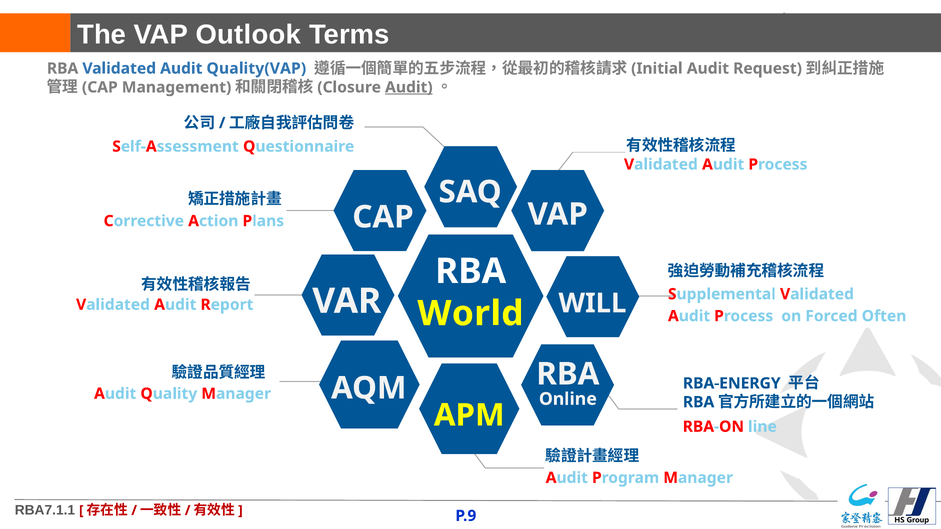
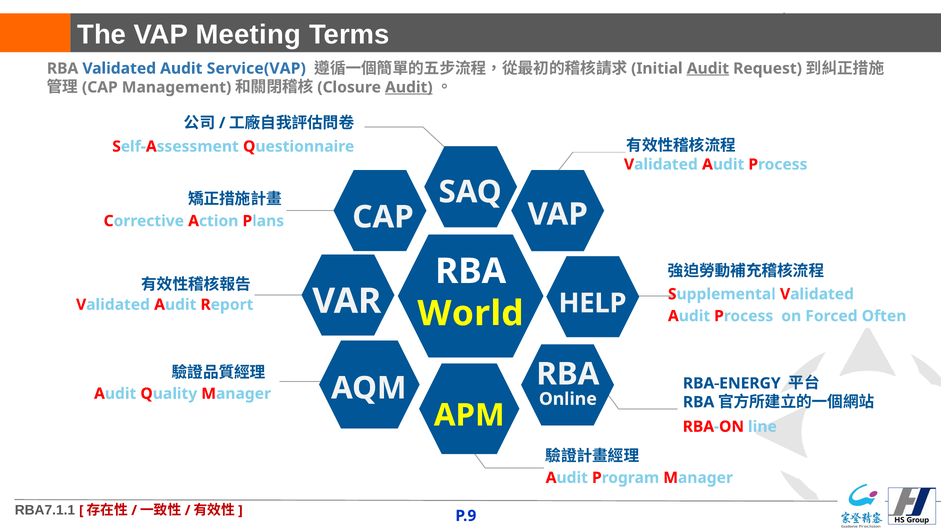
Outlook: Outlook -> Meeting (248, 35)
Quality(VAP: Quality(VAP -> Service(VAP (256, 69)
Audit underline: none -> present (708, 69)
WILL: WILL -> HELP (593, 303)
